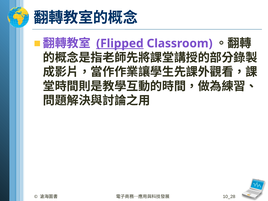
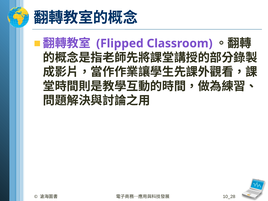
Flipped underline: present -> none (120, 43)
